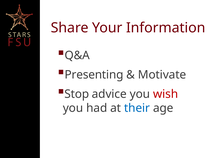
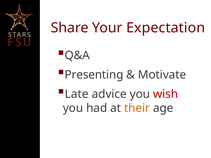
Information: Information -> Expectation (166, 28)
Stop: Stop -> Late (77, 94)
their colour: blue -> orange (137, 108)
